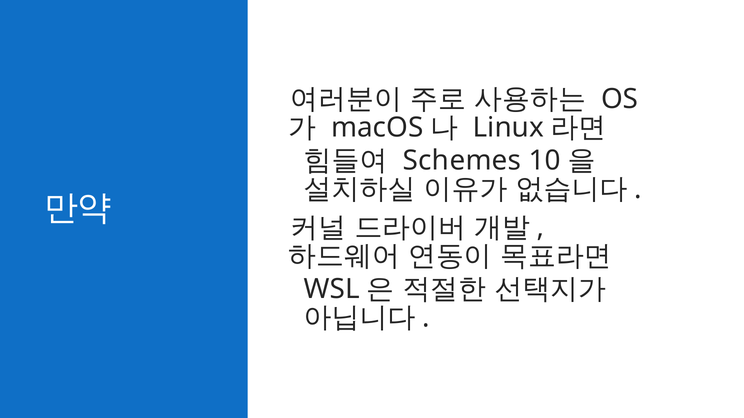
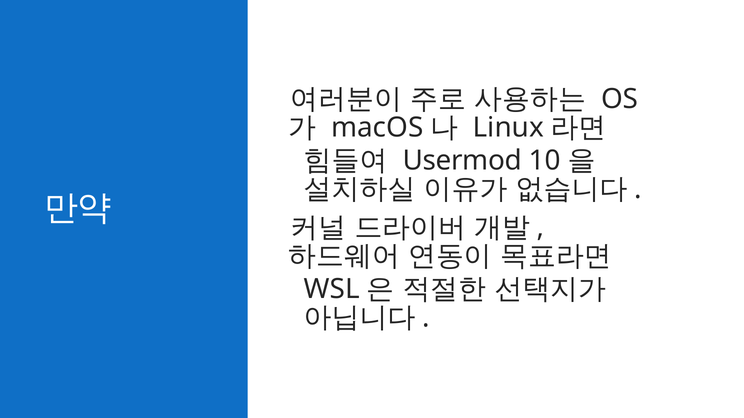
Schemes: Schemes -> Usermod (462, 161)
